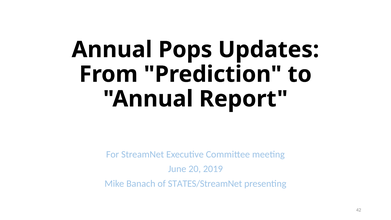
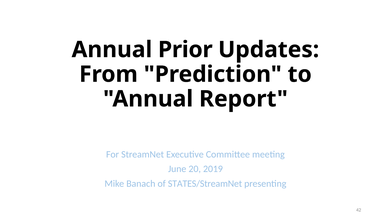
Pops: Pops -> Prior (185, 50)
